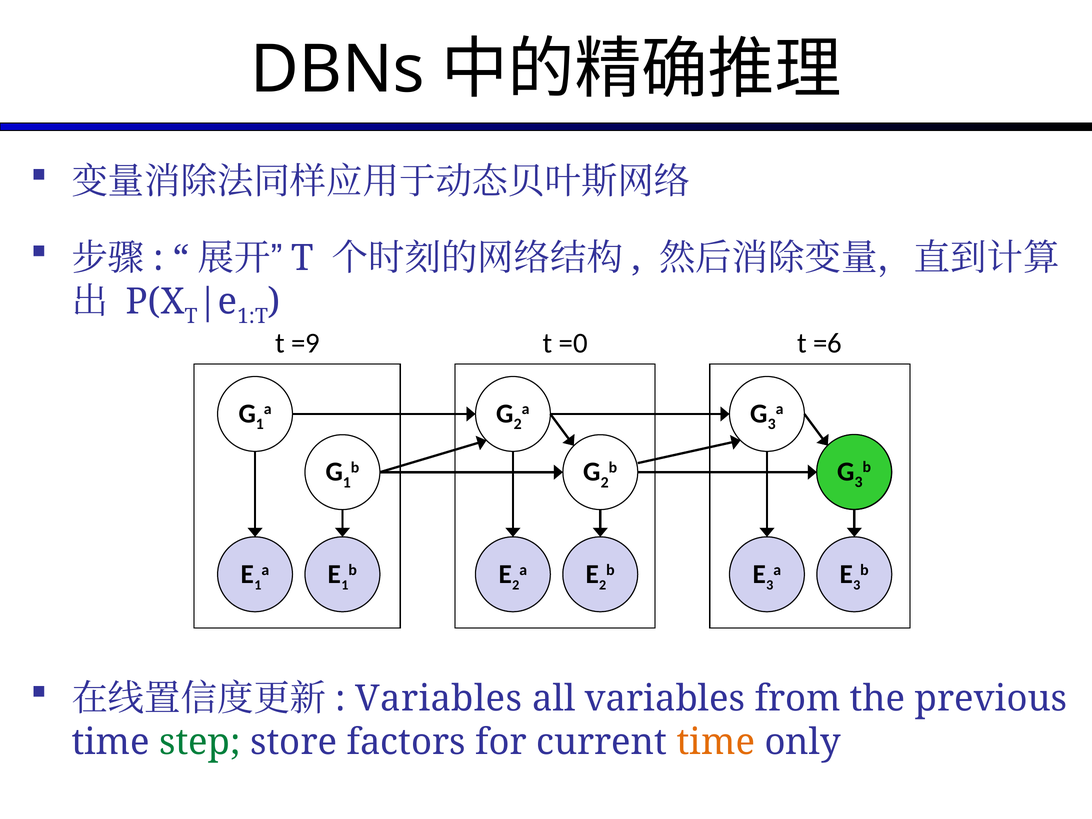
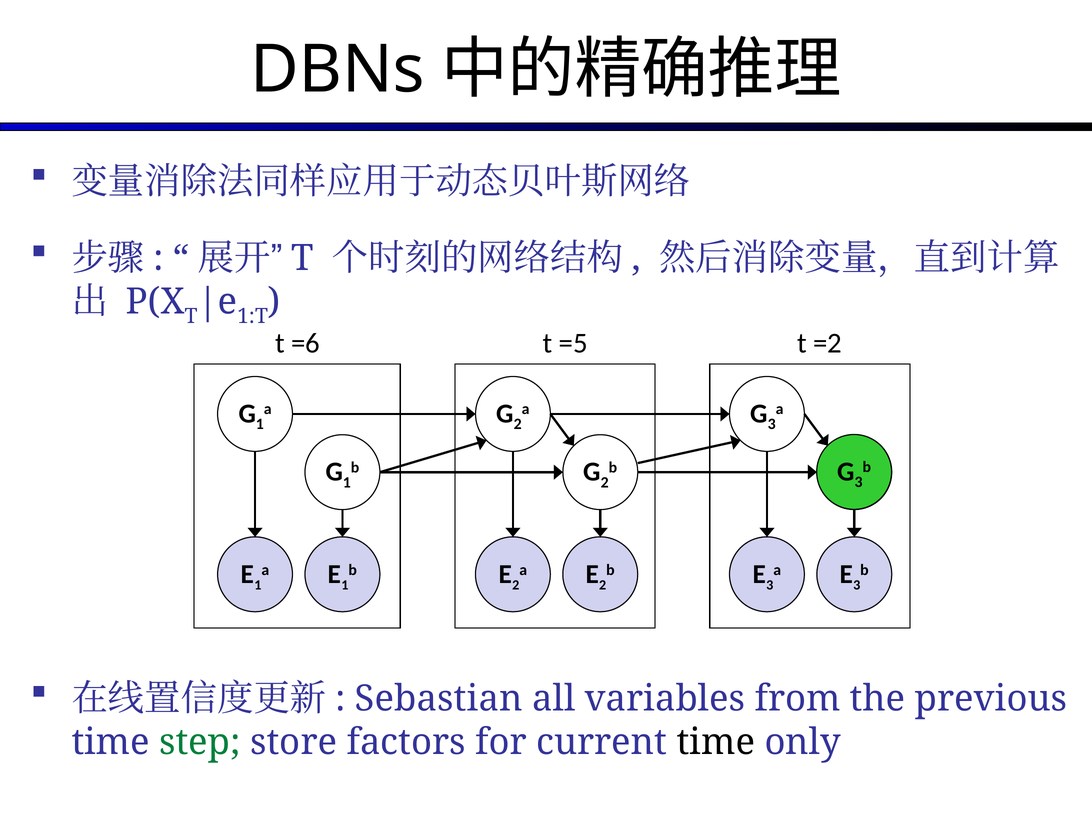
=9: =9 -> =6 (305, 343)
=0: =0 -> =5 (573, 343)
=6: =6 -> =2 (827, 343)
Variables: Variables -> Sebastian (439, 699)
time colour: orange -> black (716, 742)
